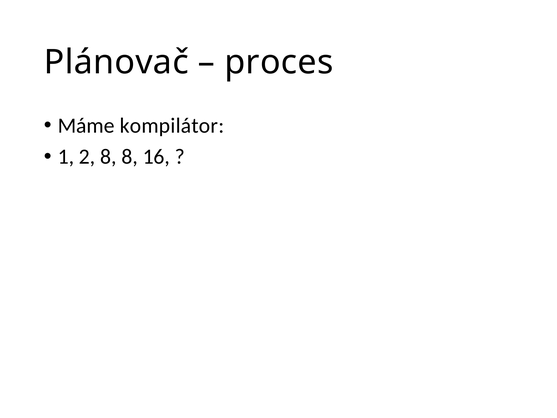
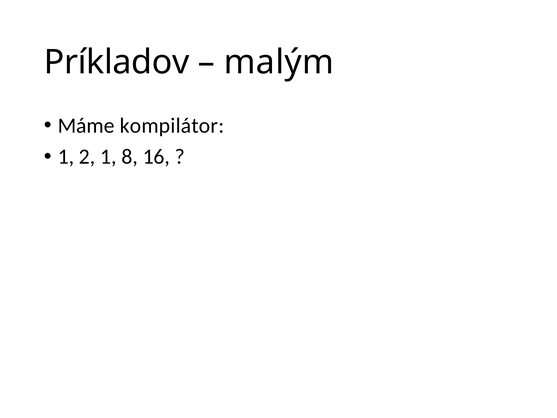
Plánovač: Plánovač -> Príkladov (117, 62)
proces: proces -> malým (279, 62)
2 8: 8 -> 1 (108, 157)
